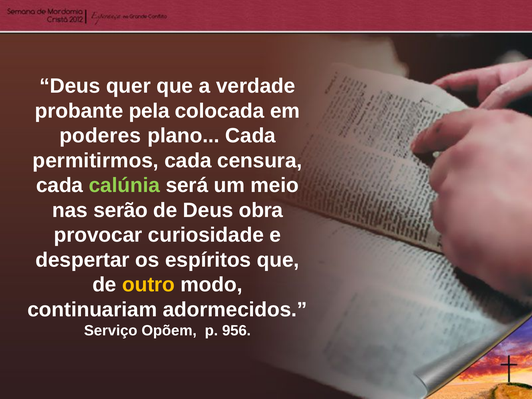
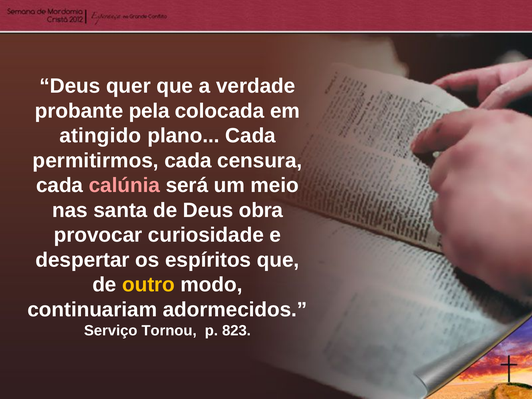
poderes: poderes -> atingido (100, 136)
calúnia colour: light green -> pink (124, 185)
serão: serão -> santa (120, 210)
Opõem: Opõem -> Tornou (169, 331)
956: 956 -> 823 (236, 331)
